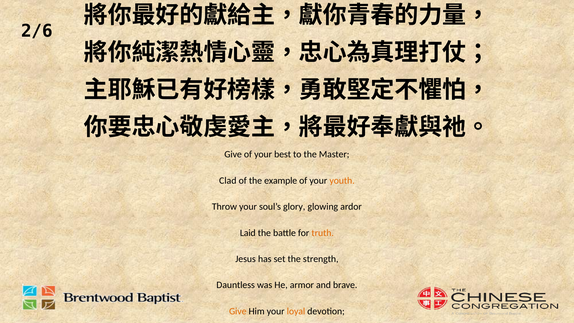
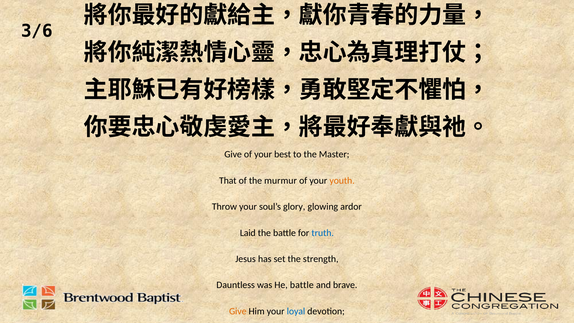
2/6: 2/6 -> 3/6 (37, 31)
Clad: Clad -> That (228, 180)
example: example -> murmur (281, 180)
truth colour: orange -> blue (323, 233)
He armor: armor -> battle (302, 285)
loyal colour: orange -> blue (296, 311)
